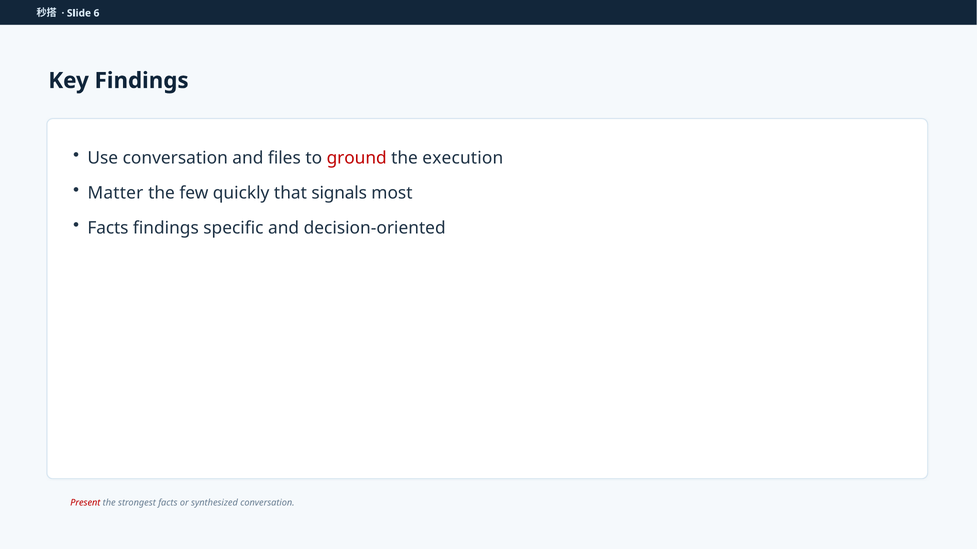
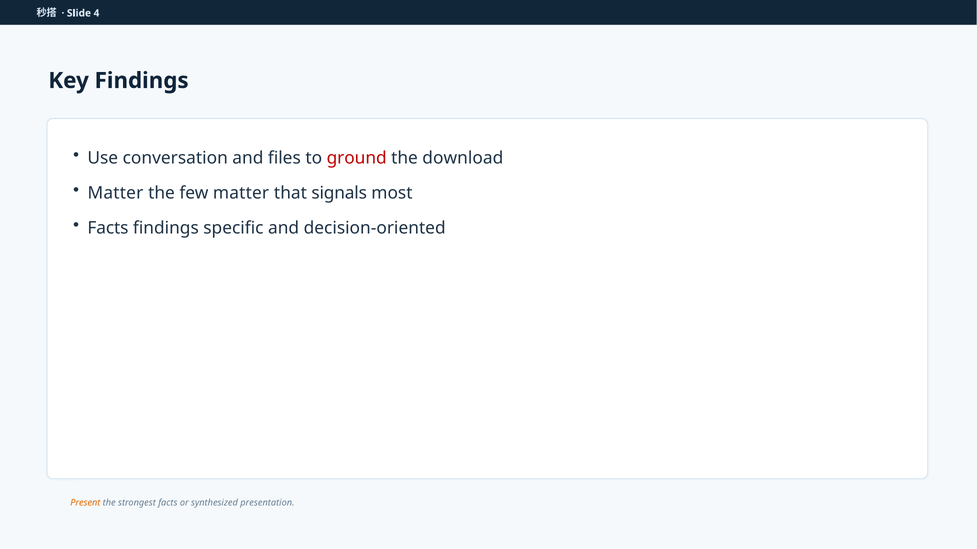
6: 6 -> 4 (96, 13)
execution: execution -> download (463, 158)
few quickly: quickly -> matter (241, 193)
Present colour: red -> orange (85, 503)
synthesized conversation: conversation -> presentation (267, 503)
